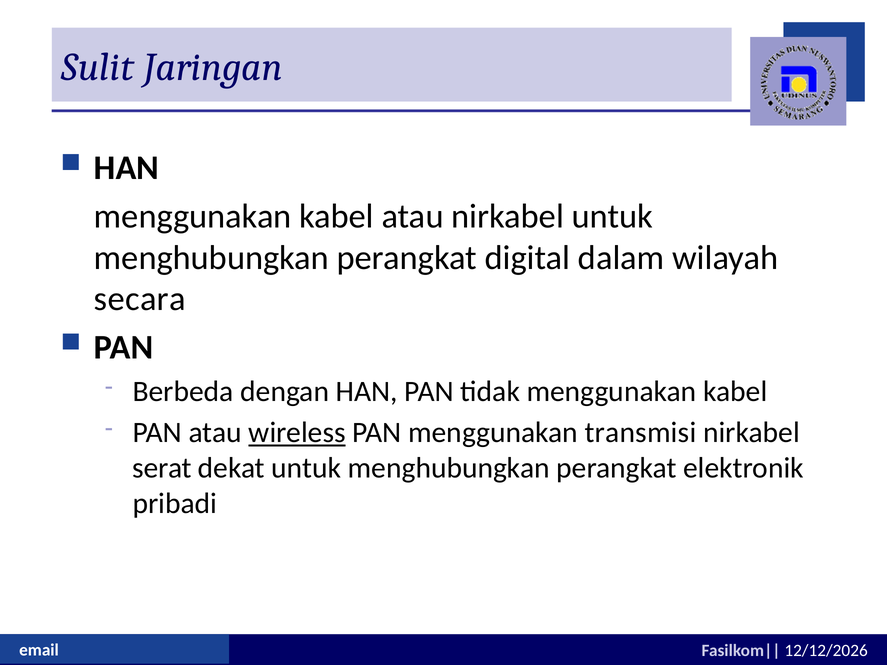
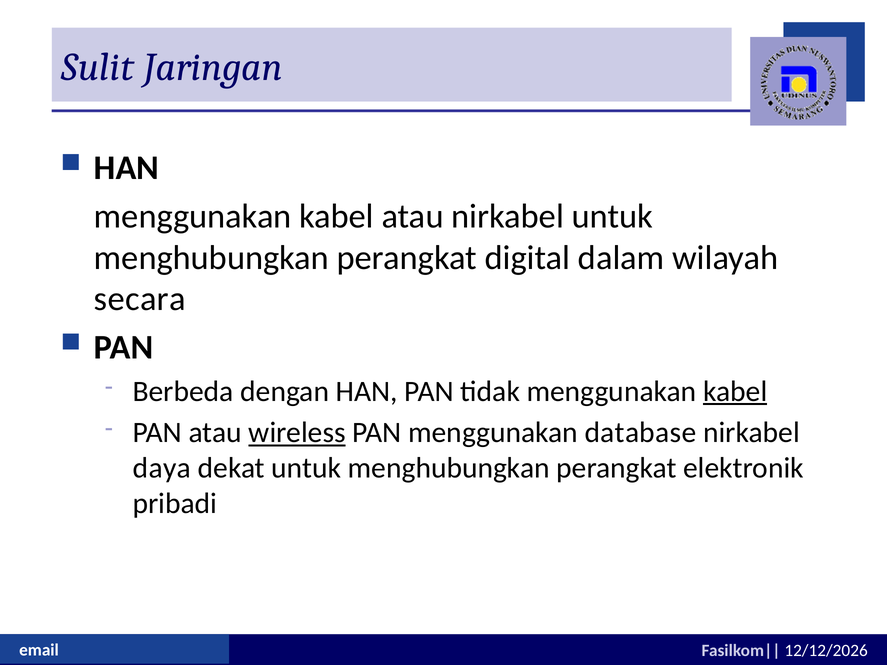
kabel underline: none -> present (735, 392)
transmisi: transmisi -> database (640, 433)
serat: serat -> daya (162, 468)
